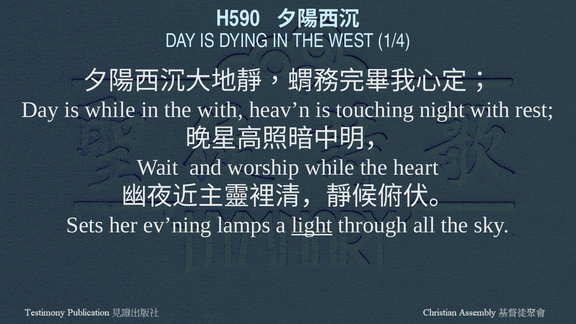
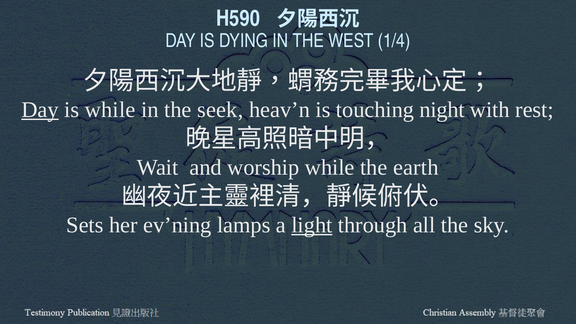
Day underline: none -> present (40, 110)
the with: with -> seek (220, 110)
heart: heart -> earth (416, 167)
